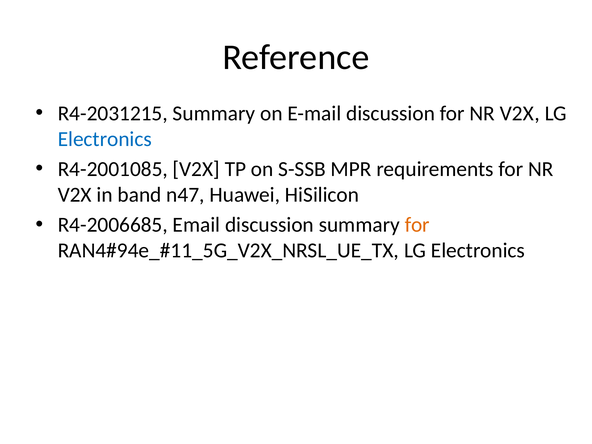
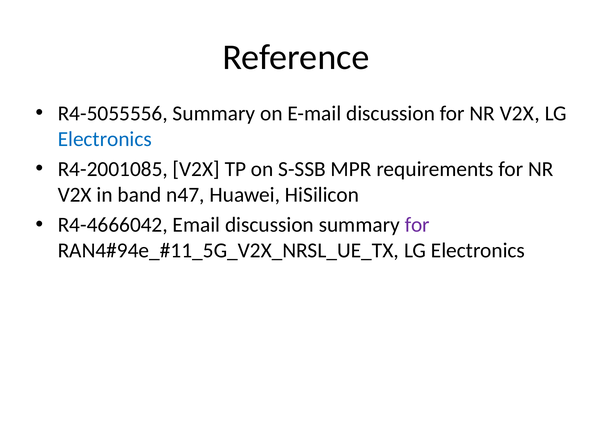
R4-2031215: R4-2031215 -> R4-5055556 (113, 113)
R4-2006685: R4-2006685 -> R4-4666042 (113, 225)
for colour: orange -> purple (417, 225)
